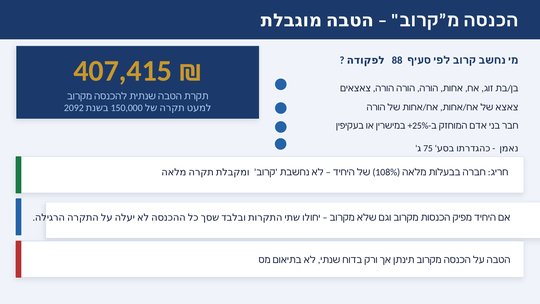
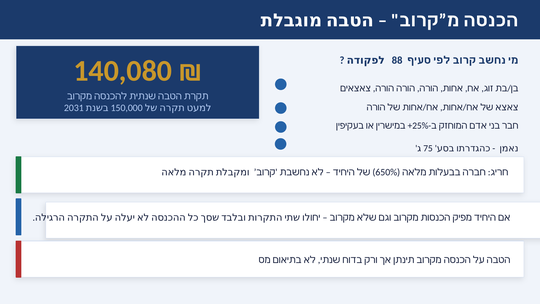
407,415: 407,415 -> 140,080 (123, 71)
2092: 2092 -> 2031 (74, 108)
108%: 108% -> 650% (386, 172)
